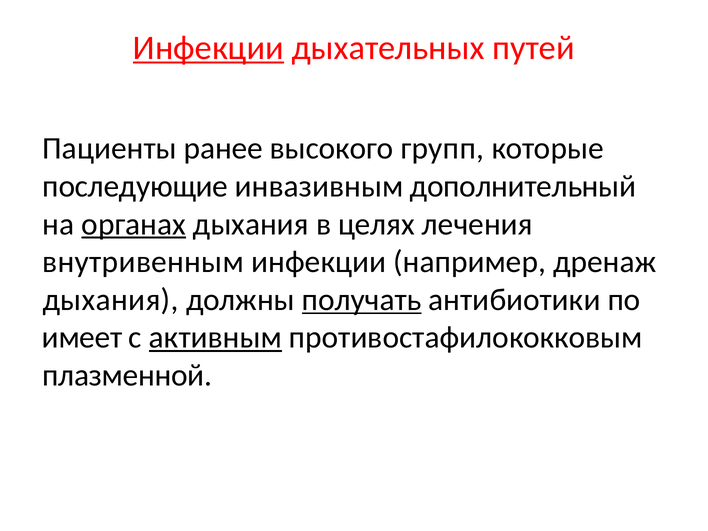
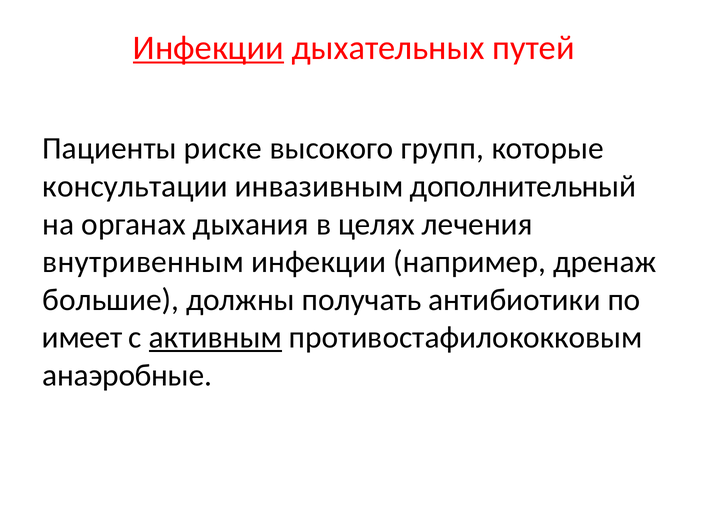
ранее: ранее -> риске (223, 149)
последующие: последующие -> консультации (135, 186)
органах underline: present -> none (134, 224)
дыхания: дыхания -> большие (111, 300)
получать underline: present -> none (362, 300)
плазменной: плазменной -> анаэробные (127, 375)
